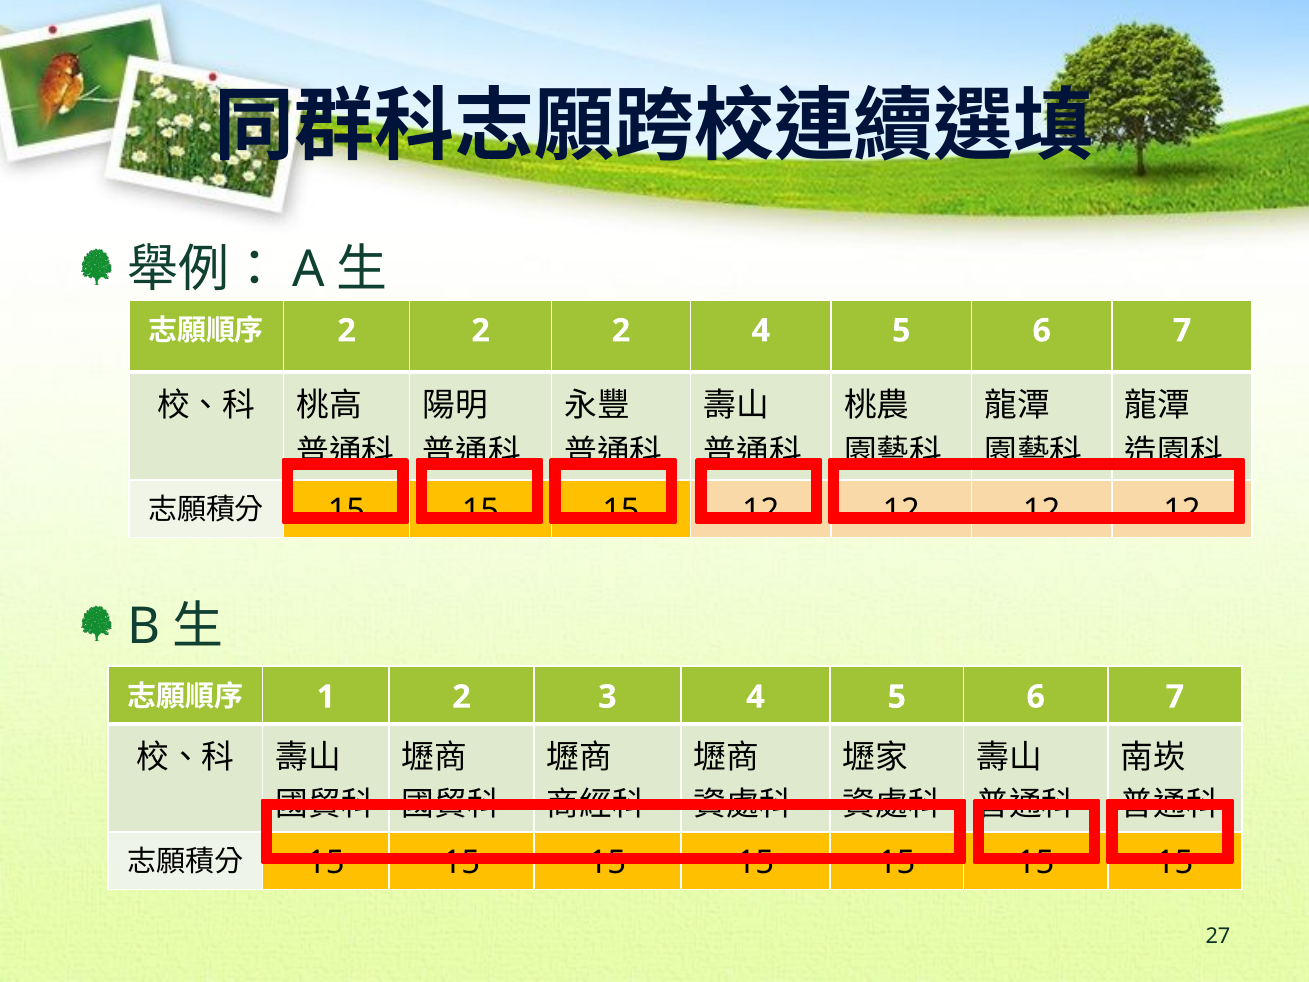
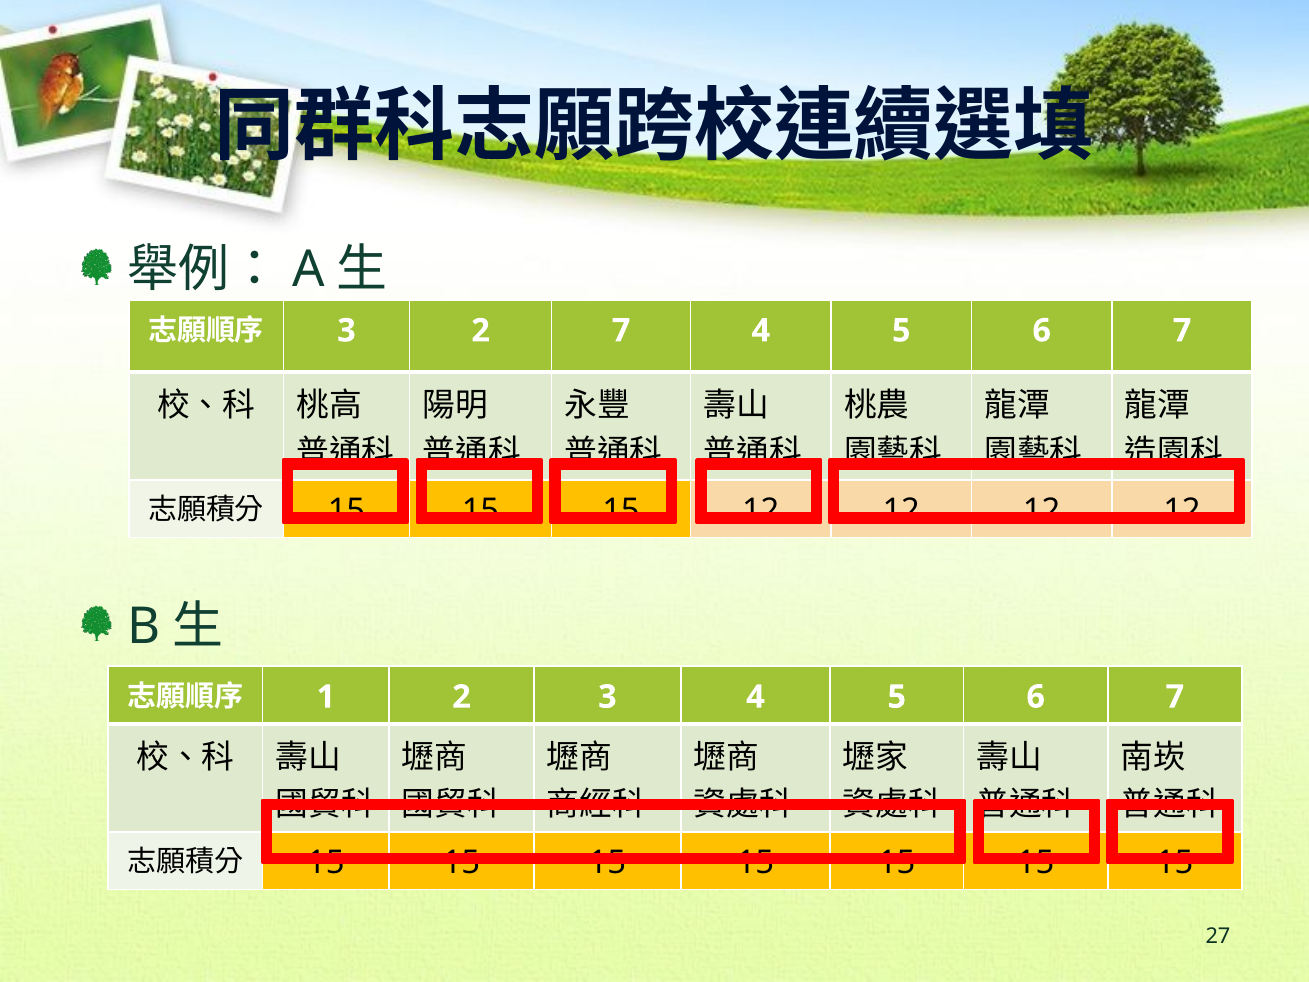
2: 2 -> 3 (347, 331)
2: 2 -> 7 (621, 331)
